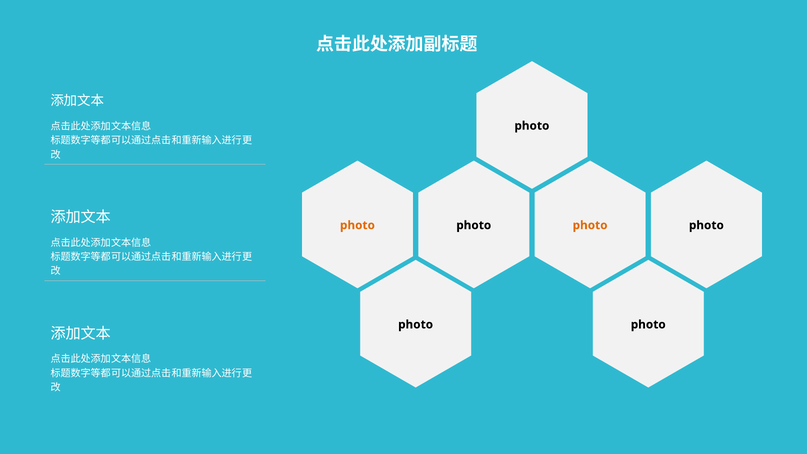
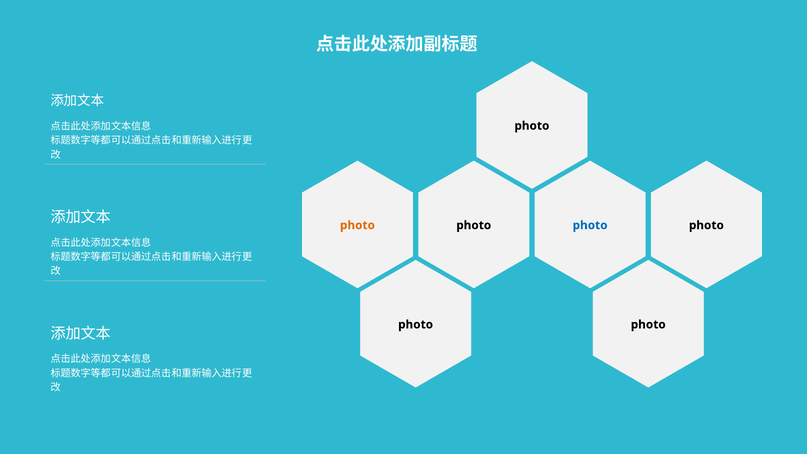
photo colour: orange -> blue (590, 225)
